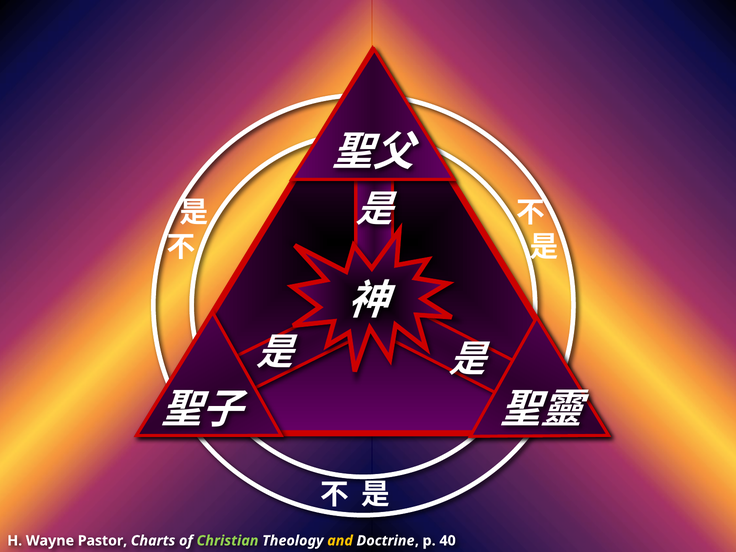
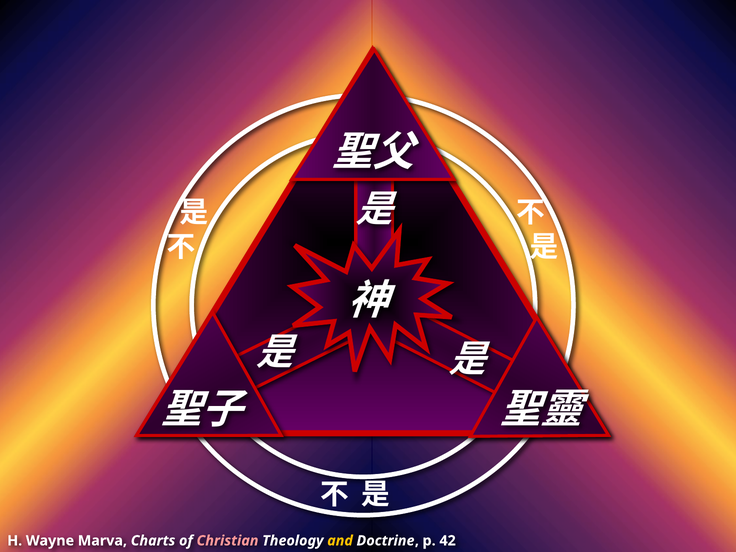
Pastor: Pastor -> Marva (102, 541)
Christian colour: light green -> pink (227, 541)
40: 40 -> 42 (448, 541)
